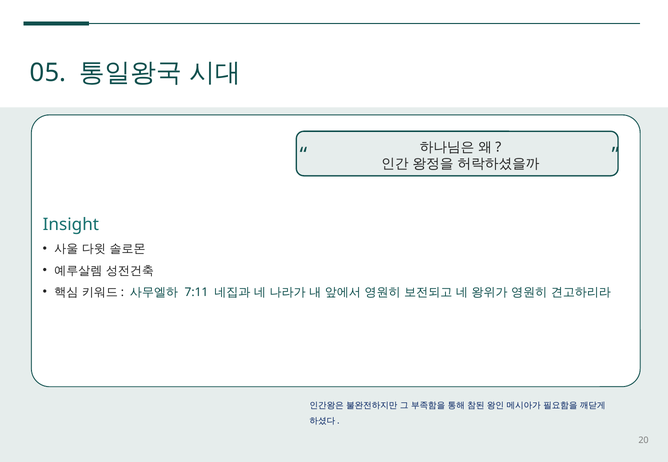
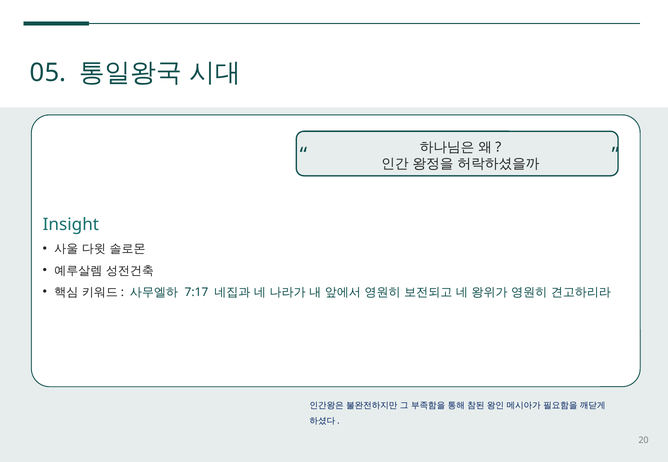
7:11: 7:11 -> 7:17 (196, 292)
